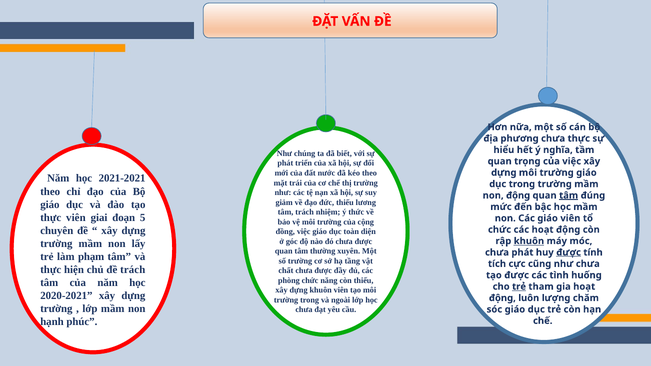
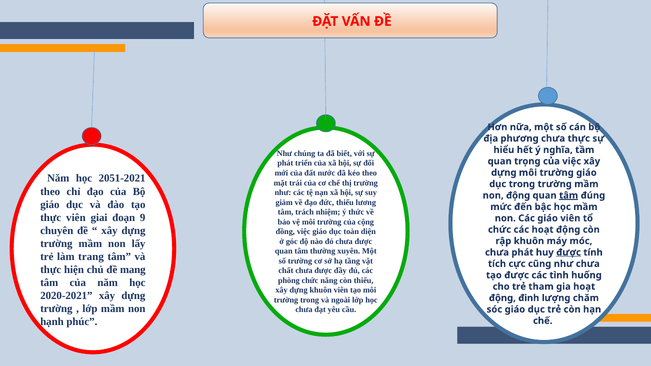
2021-2021: 2021-2021 -> 2051-2021 (122, 178)
5: 5 -> 9 (143, 218)
khuôn underline: present -> none (529, 241)
phạm: phạm -> trang (91, 257)
đề trách: trách -> mang (133, 270)
trẻ underline: present -> none (519, 287)
luôn: luôn -> định (529, 298)
